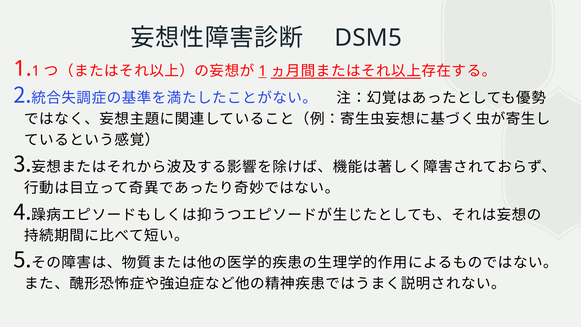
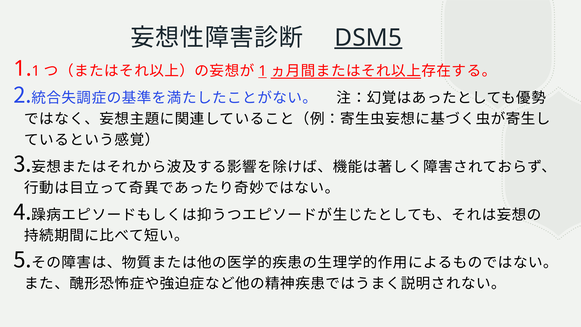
DSM5 underline: none -> present (368, 38)
